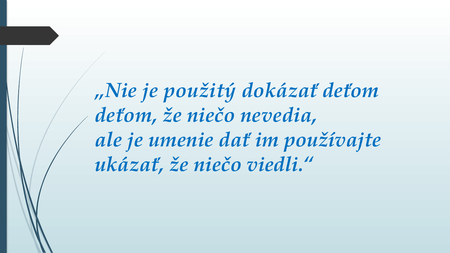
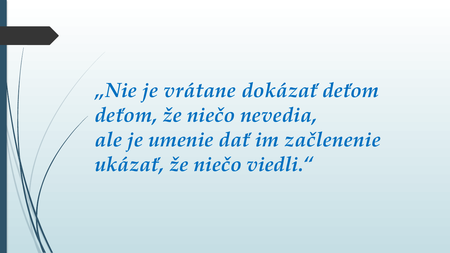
použitý: použitý -> vrátane (200, 90)
používajte: používajte -> začlenenie (333, 140)
